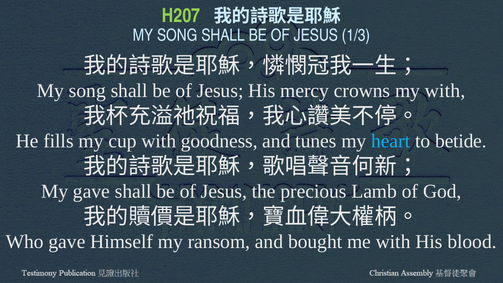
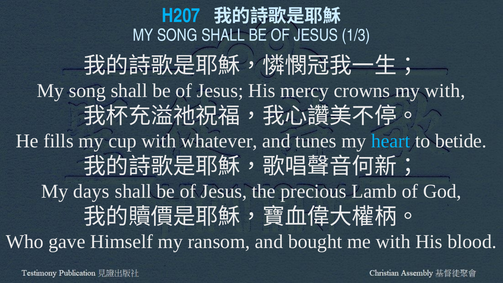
H207 colour: light green -> light blue (181, 16)
goodness: goodness -> whatever (219, 141)
My gave: gave -> days (91, 191)
